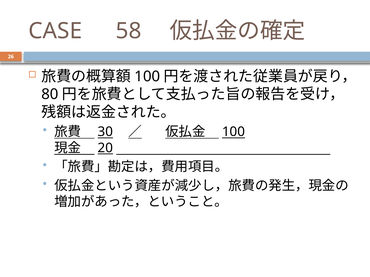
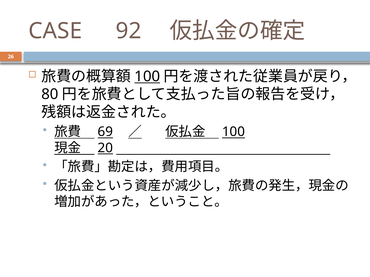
58: 58 -> 92 (129, 31)
100 underline: none -> present (147, 77)
30: 30 -> 69 (105, 132)
